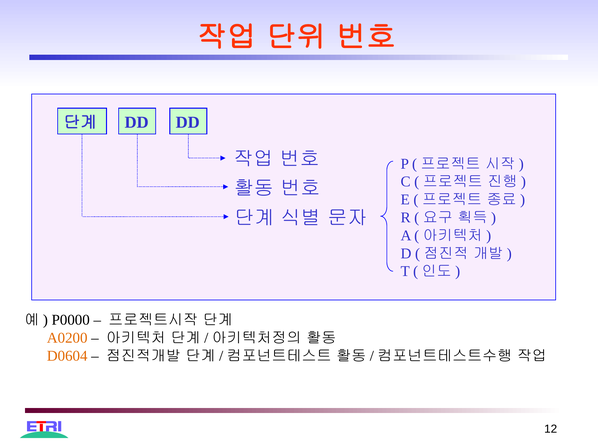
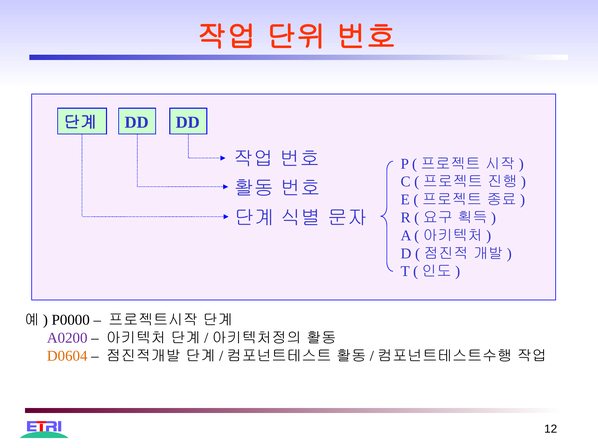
A0200 colour: orange -> purple (67, 338)
